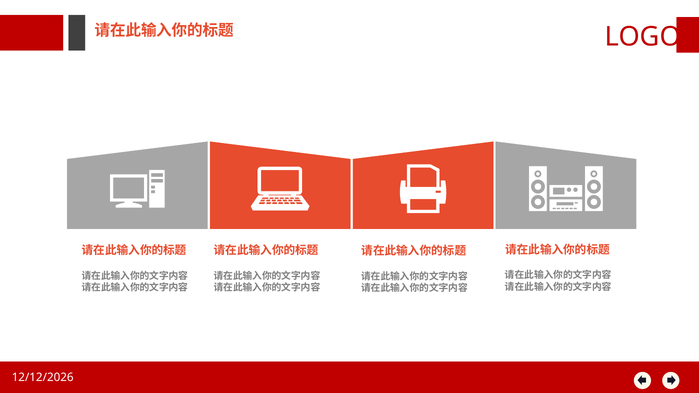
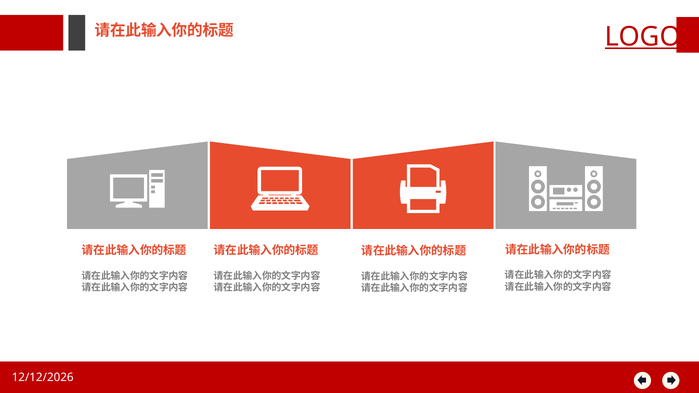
LOGO underline: none -> present (643, 37)
